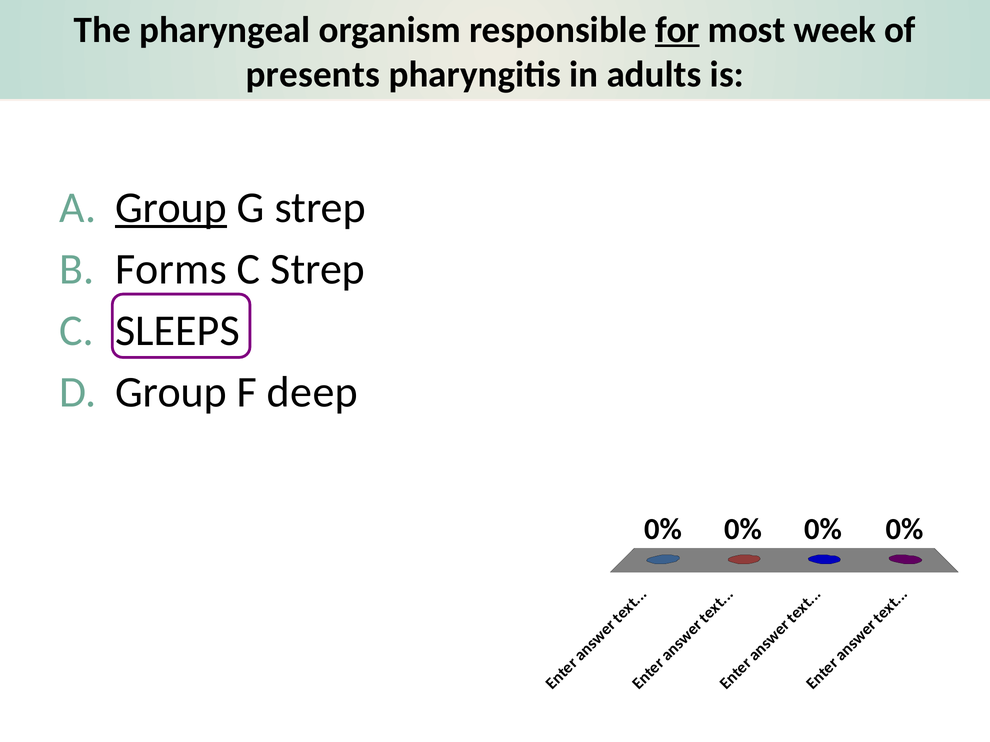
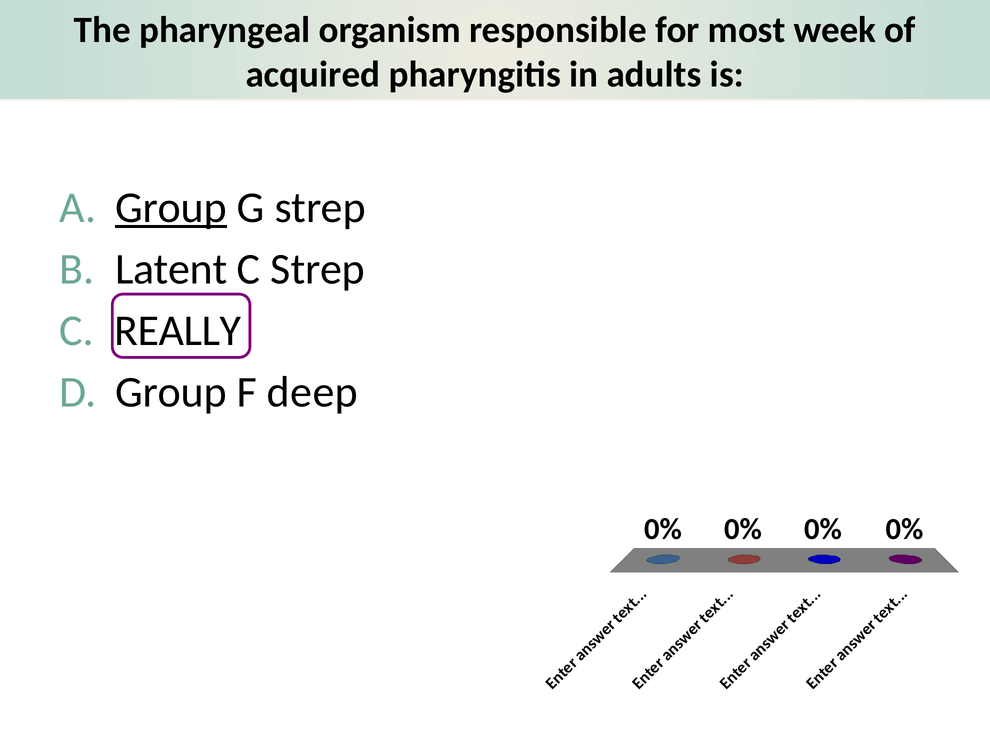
for underline: present -> none (677, 30)
presents: presents -> acquired (313, 74)
Forms: Forms -> Latent (171, 269)
SLEEPS: SLEEPS -> REALLY (178, 331)
